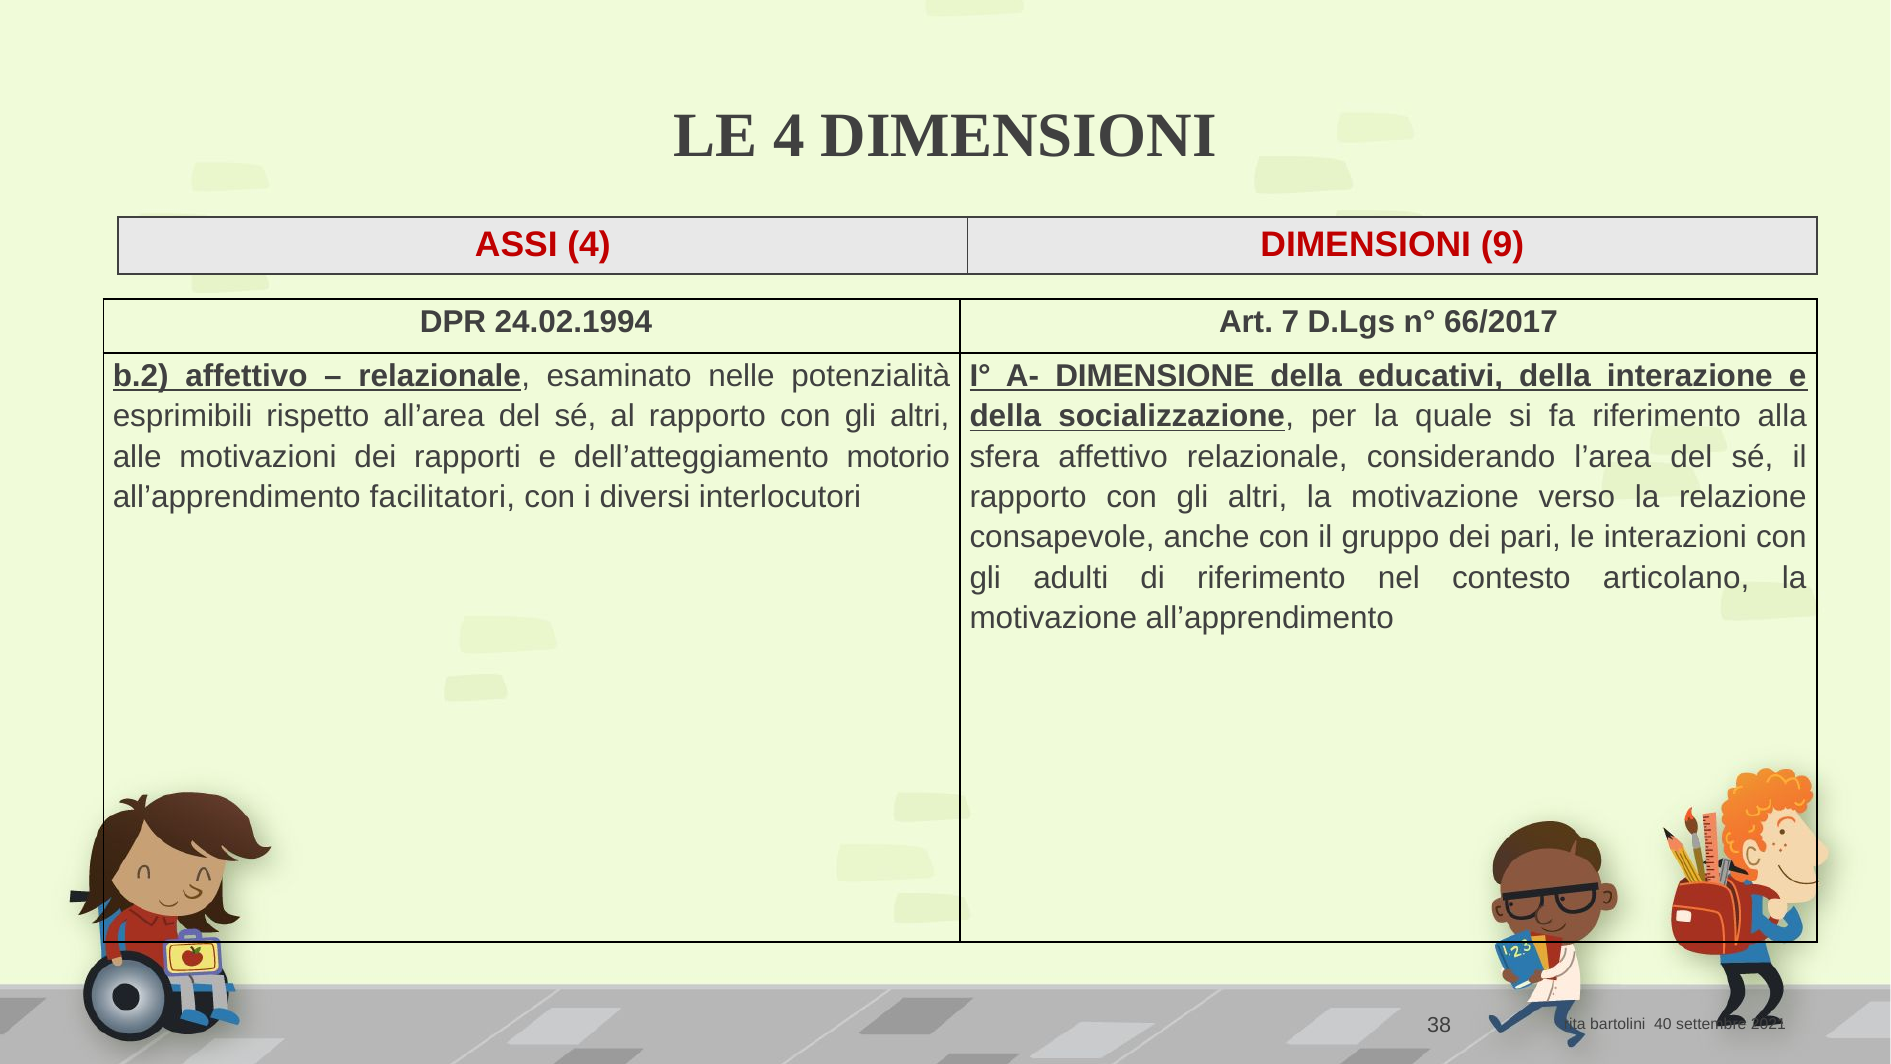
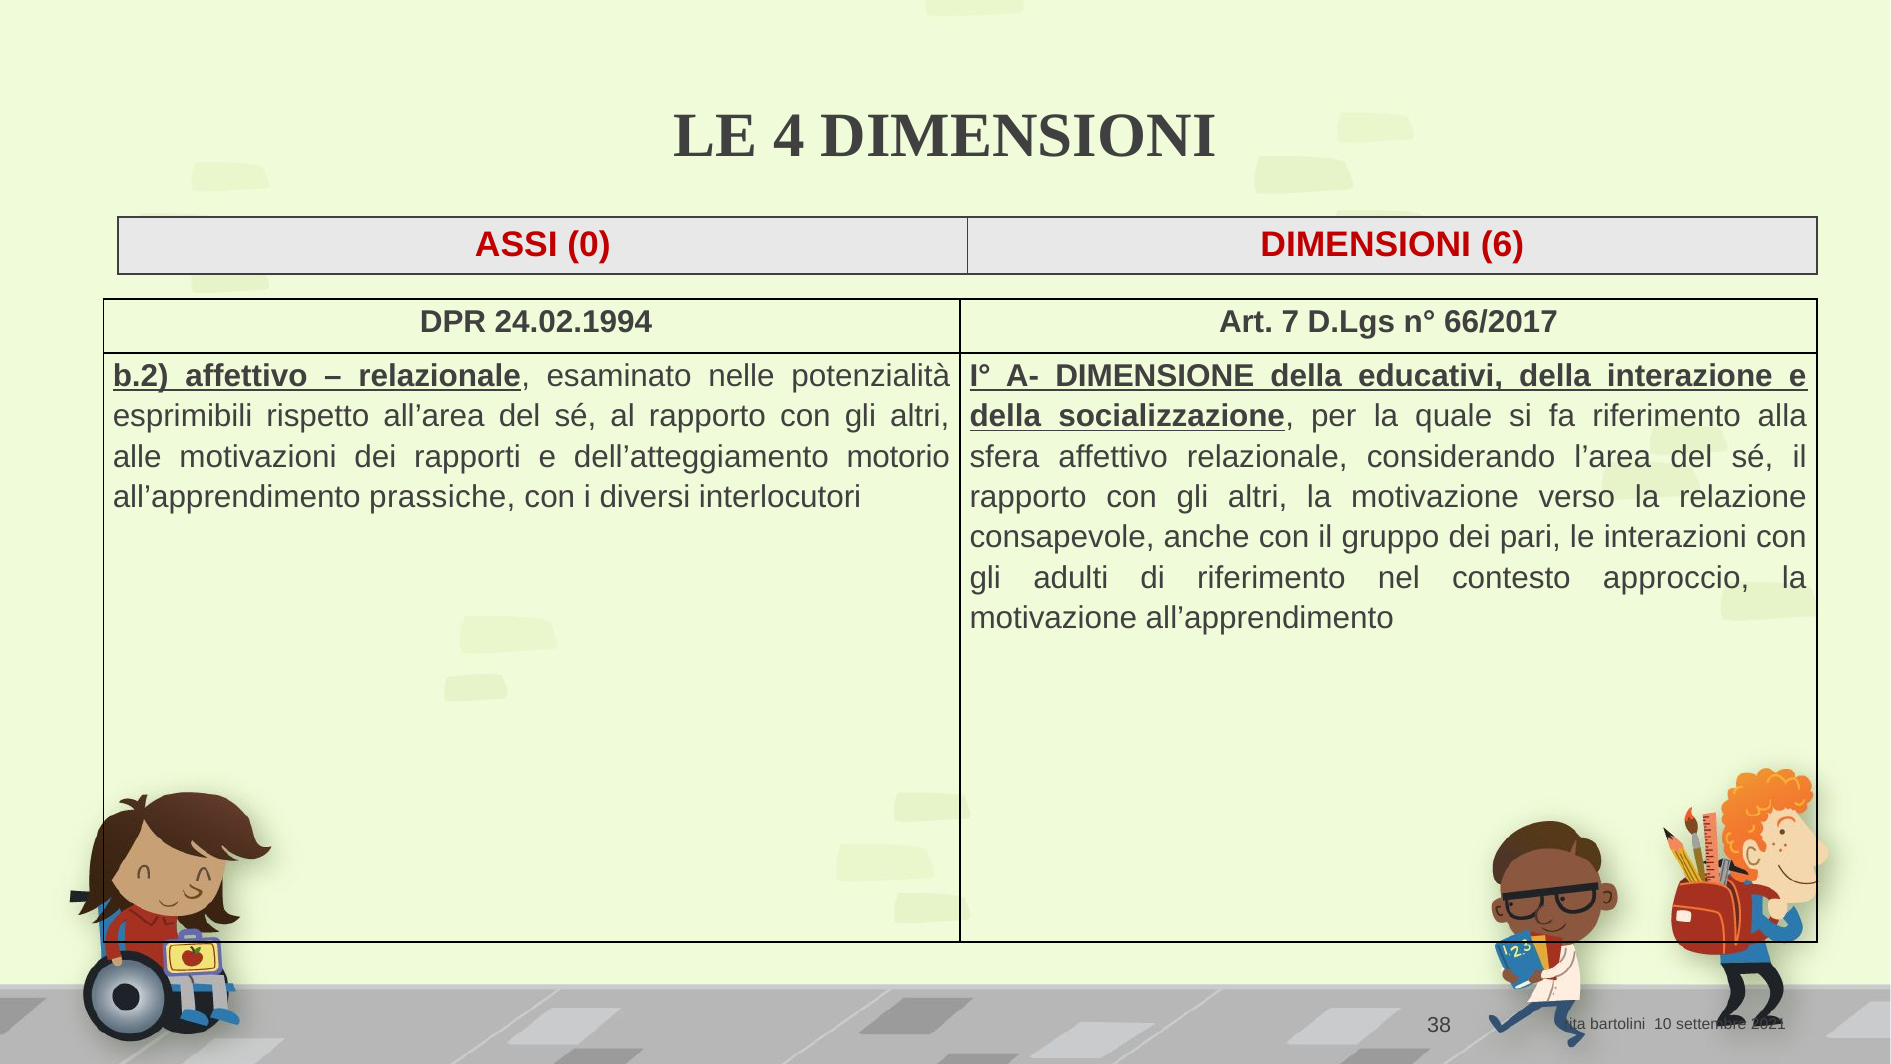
ASSI 4: 4 -> 0 (589, 244)
9: 9 -> 6 (1502, 244)
facilitatori: facilitatori -> prassiche (442, 497)
articolano: articolano -> approccio (1676, 577)
40: 40 -> 10 (1663, 1024)
